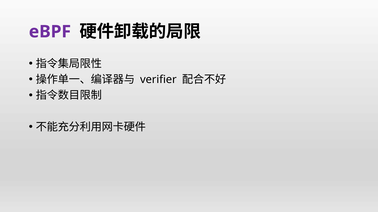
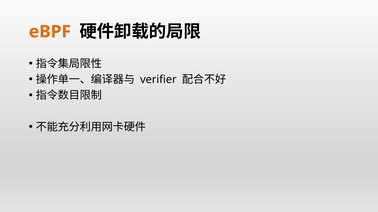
eBPF colour: purple -> orange (50, 32)
